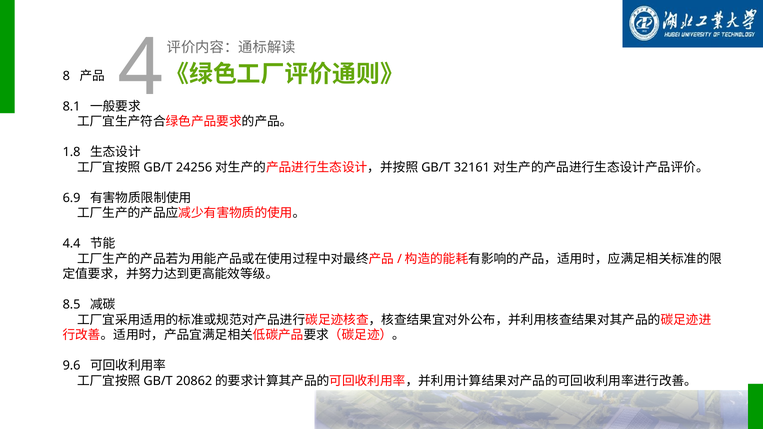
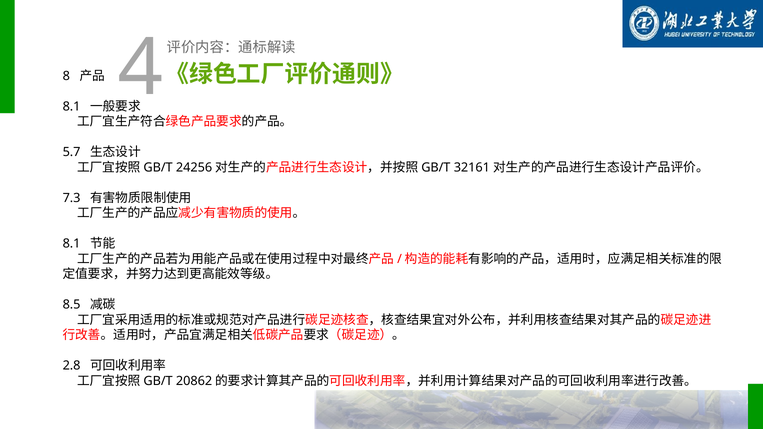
1.8: 1.8 -> 5.7 (72, 152)
6.9: 6.9 -> 7.3 (72, 198)
4.4: 4.4 -> 8.1 (72, 244)
9.6: 9.6 -> 2.8 (72, 366)
